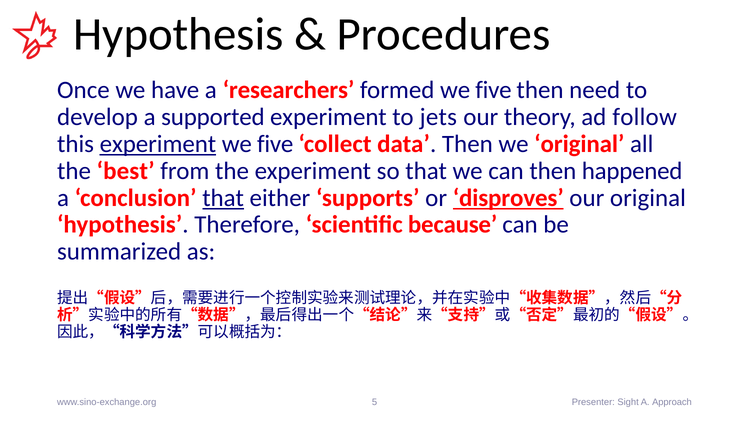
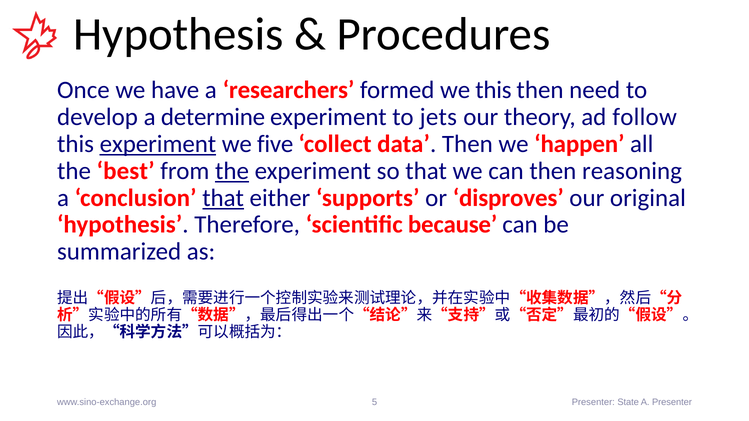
formed we five: five -> this (493, 90)
supported: supported -> determine (213, 117)
we original: original -> happen (579, 144)
the underline: none -> present (232, 171)
happened: happened -> reasoning (632, 171)
disproves underline: present -> none (508, 198)
Sight: Sight -> State (628, 402)
A Approach: Approach -> Presenter (672, 402)
